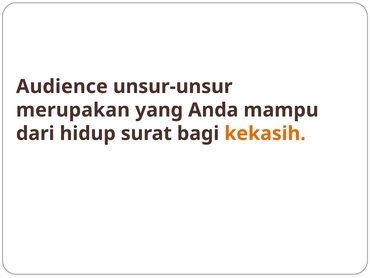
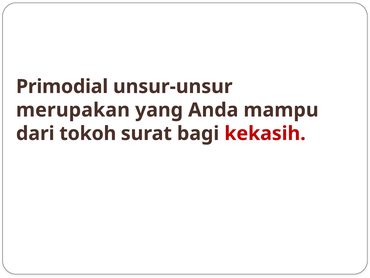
Audience: Audience -> Primodial (62, 86)
hidup: hidup -> tokoh (88, 133)
kekasih colour: orange -> red (265, 133)
